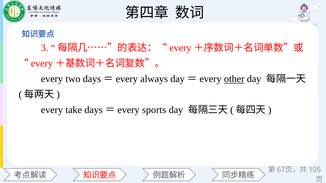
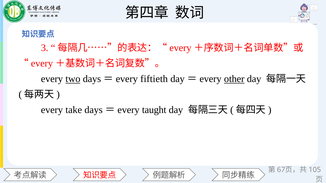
two underline: none -> present (73, 79)
always: always -> fiftieth (154, 79)
sports: sports -> taught (154, 110)
